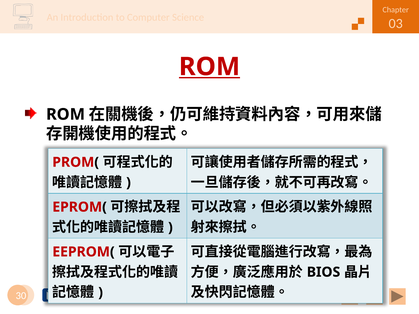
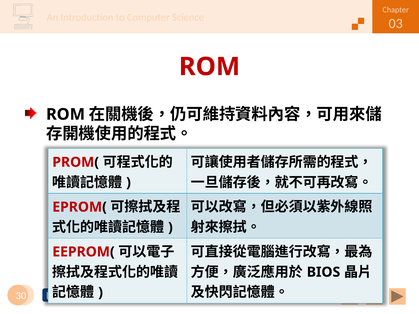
ROM underline: present -> none (209, 67)
